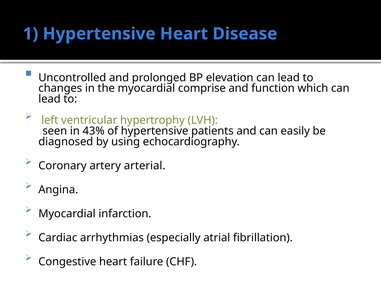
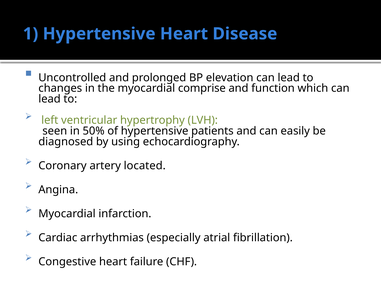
43%: 43% -> 50% (94, 131)
arterial: arterial -> located (145, 166)
